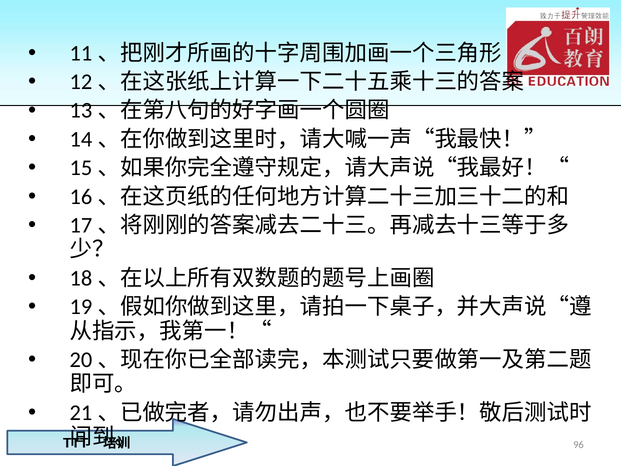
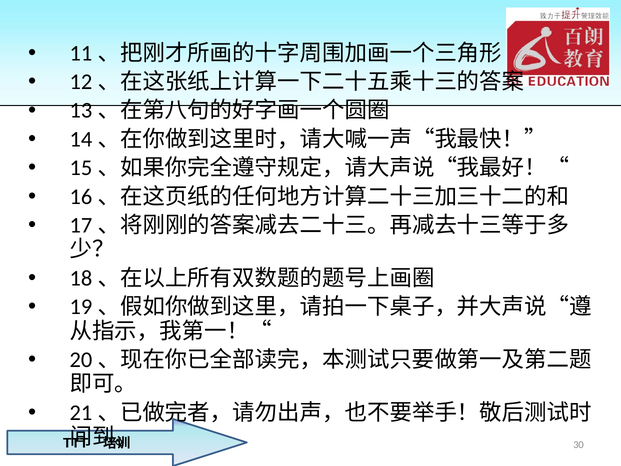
96: 96 -> 30 (578, 445)
